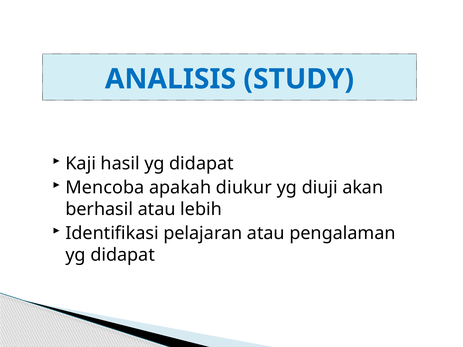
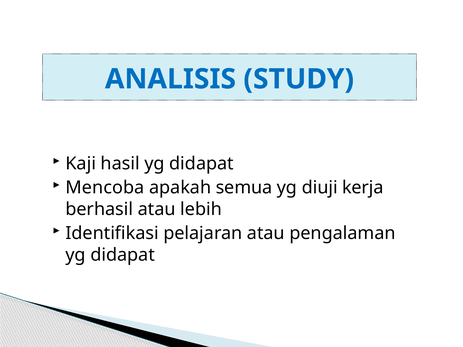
diukur: diukur -> semua (244, 188)
akan: akan -> kerja (363, 188)
